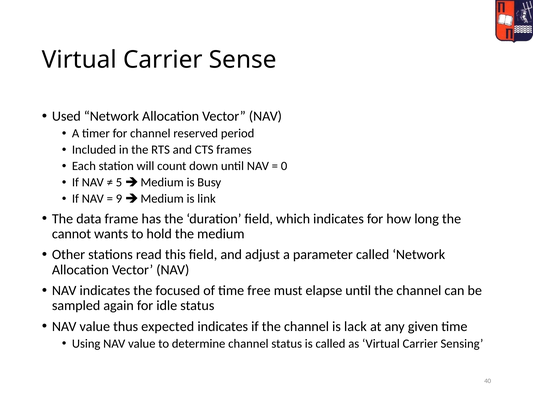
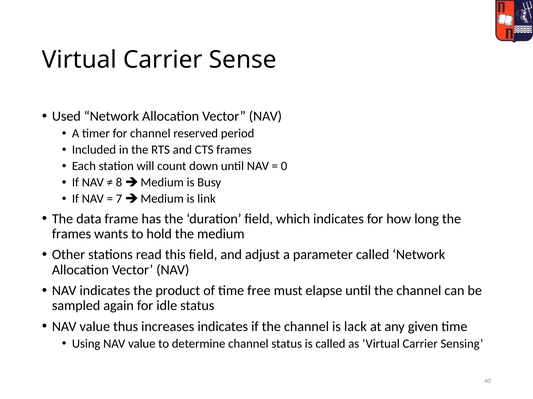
5: 5 -> 8 (119, 183)
9: 9 -> 7 (119, 199)
cannot: cannot -> frames (72, 234)
focused: focused -> product (178, 291)
expected: expected -> increases (168, 327)
